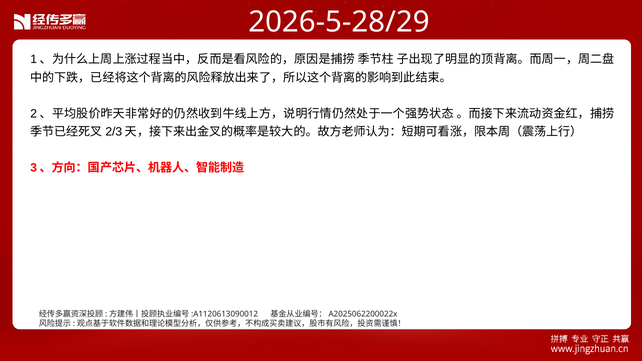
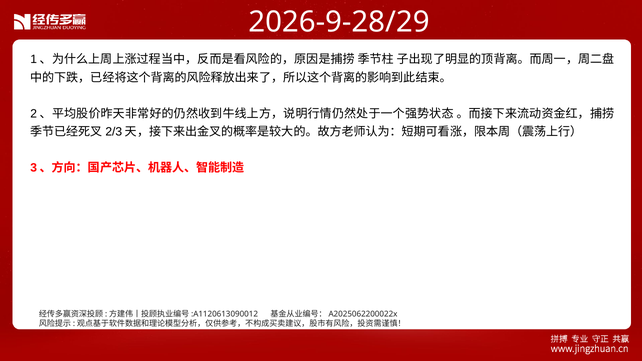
2026-5-28/29: 2026-5-28/29 -> 2026-9-28/29 (339, 22)
